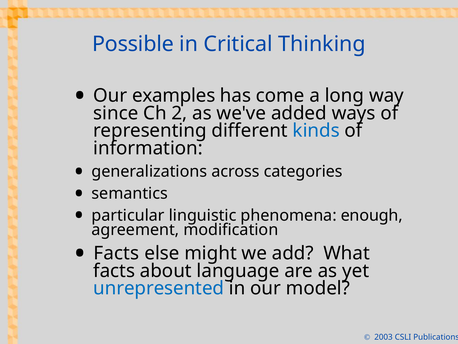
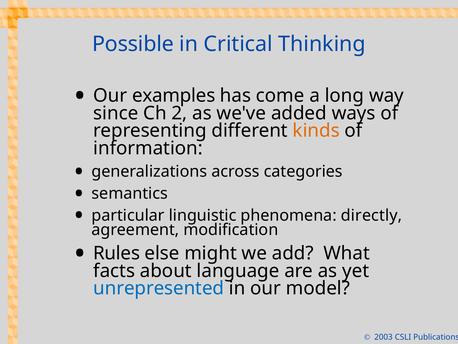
kinds colour: blue -> orange (316, 130)
enough: enough -> directly (372, 215)
Facts: Facts -> Rules (117, 253)
